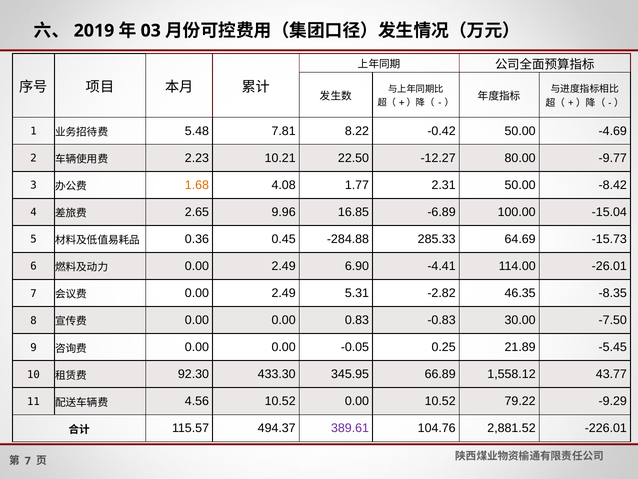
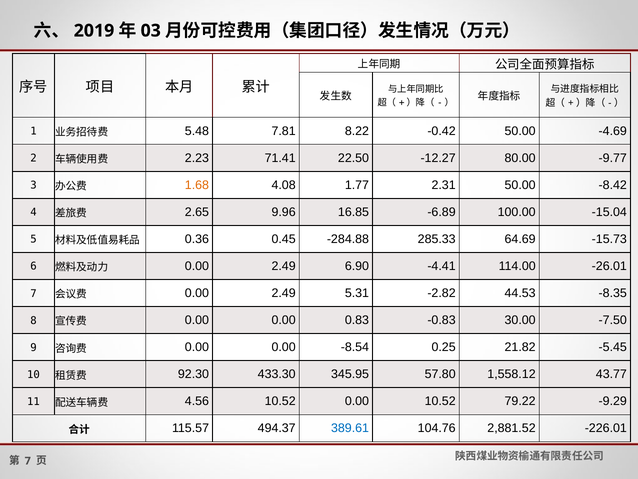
10.21: 10.21 -> 71.41 (280, 158)
46.35: 46.35 -> 44.53 (520, 293)
-0.05: -0.05 -> -8.54 (355, 347)
21.89: 21.89 -> 21.82 (520, 347)
66.89: 66.89 -> 57.80 (440, 374)
389.61 colour: purple -> blue (350, 428)
